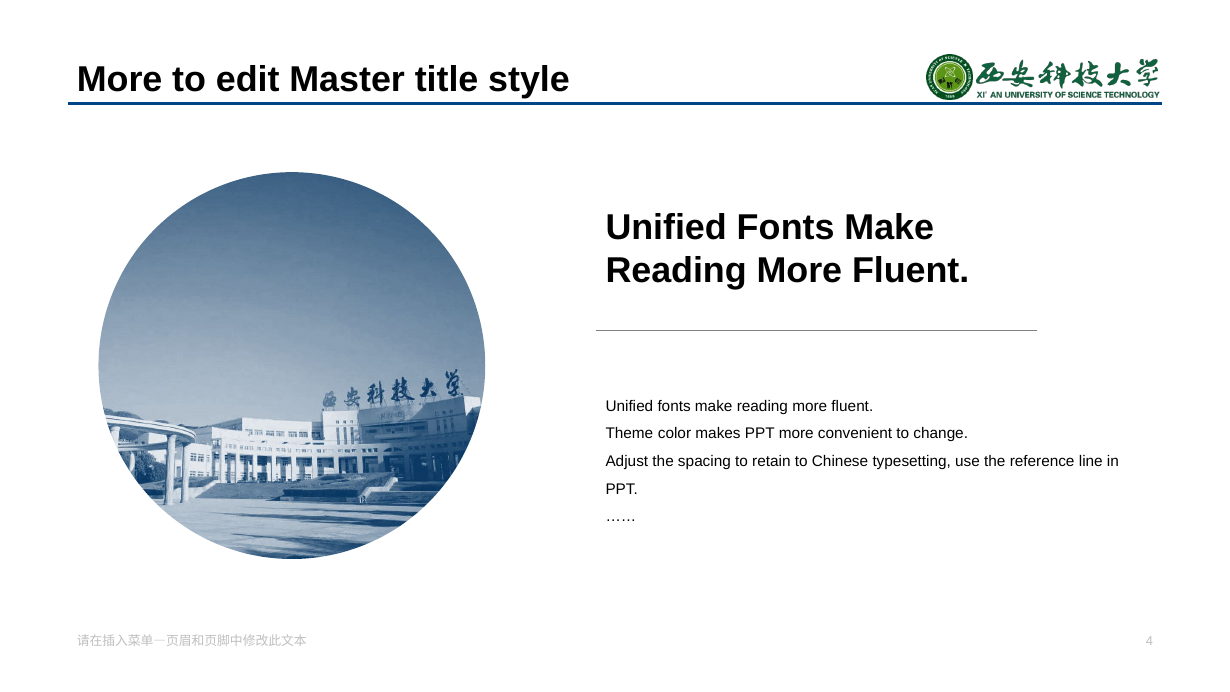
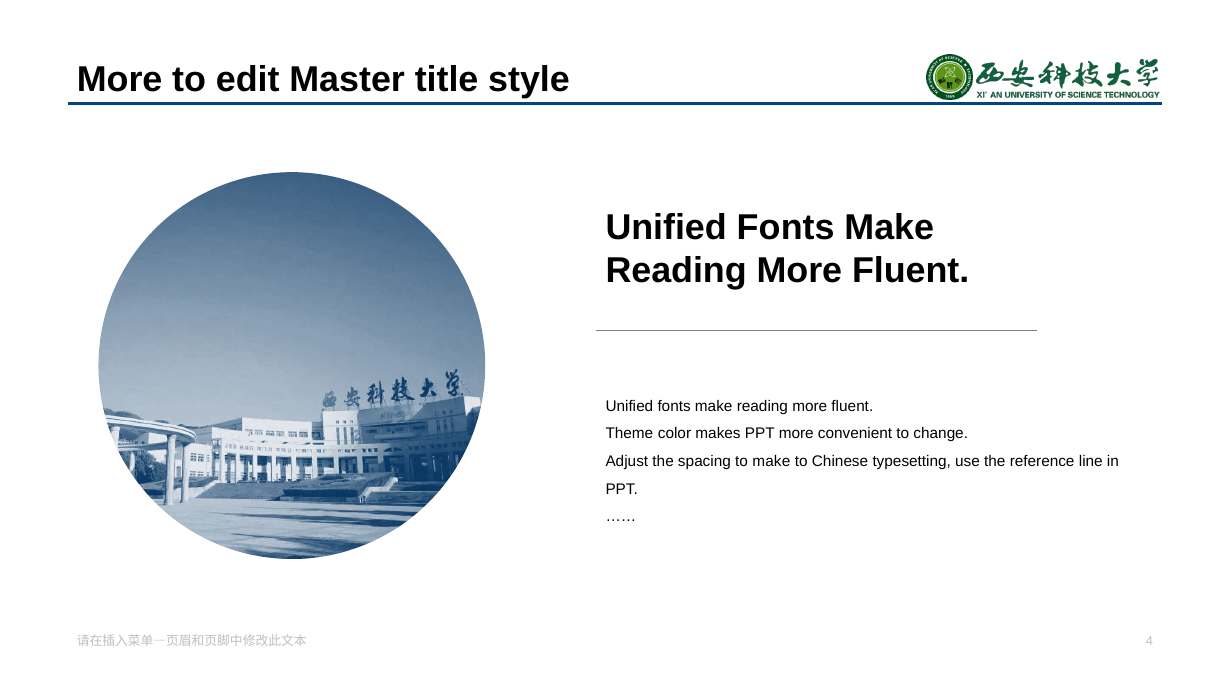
to retain: retain -> make (771, 461)
